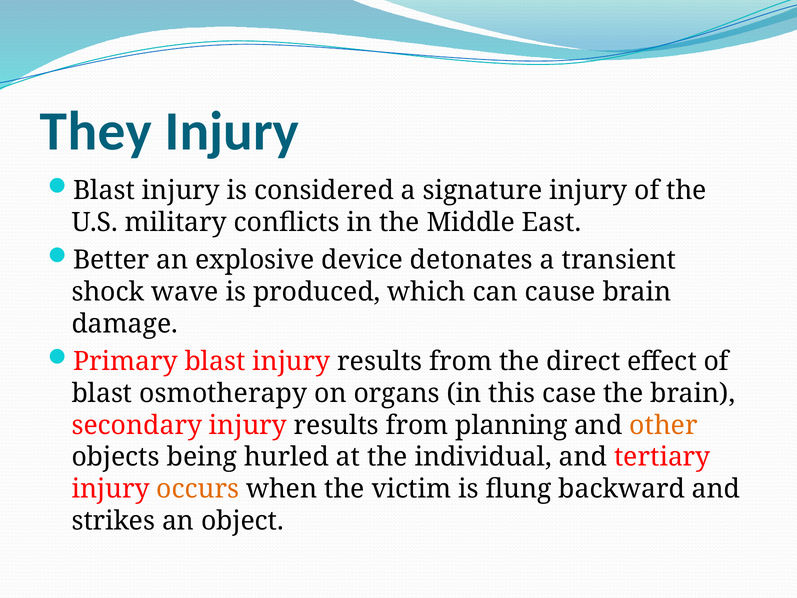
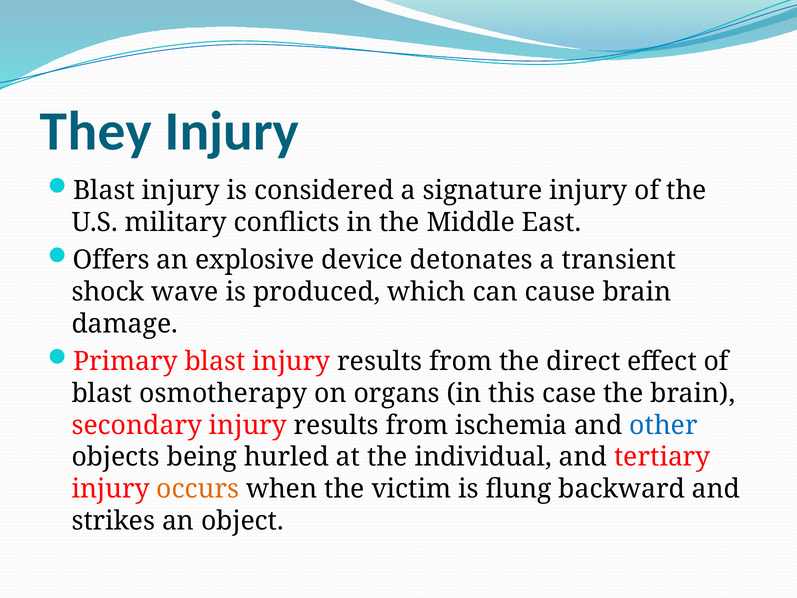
Better: Better -> Offers (111, 260)
planning: planning -> ischemia (511, 425)
other colour: orange -> blue (664, 425)
